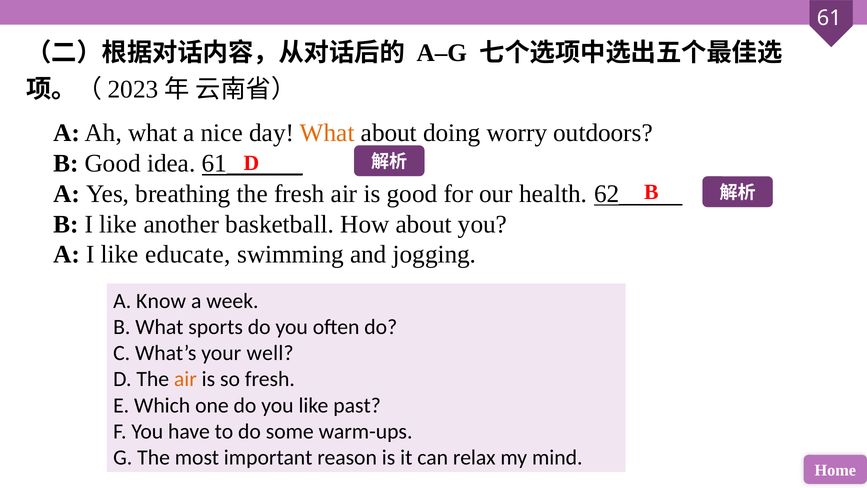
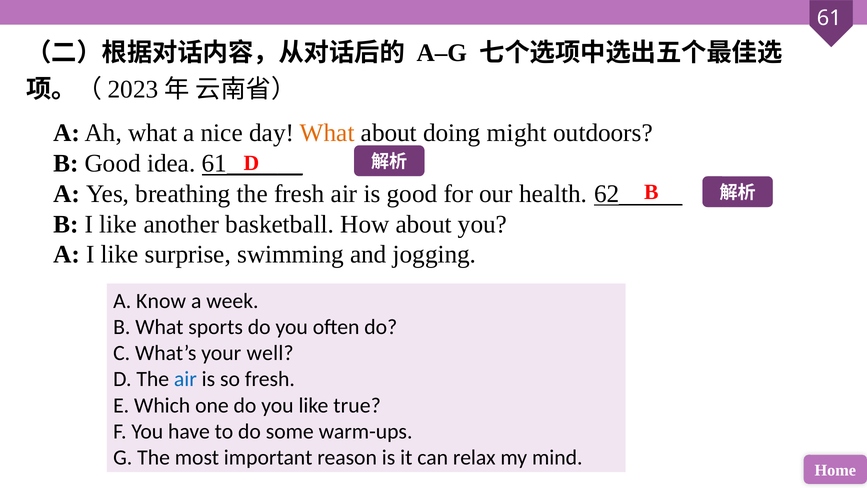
worry: worry -> might (517, 133)
educate: educate -> surprise (188, 254)
air colour: orange -> blue (185, 379)
past: past -> true (357, 405)
